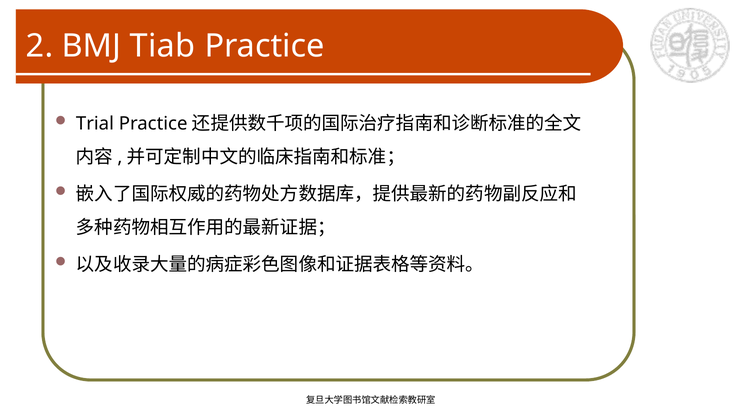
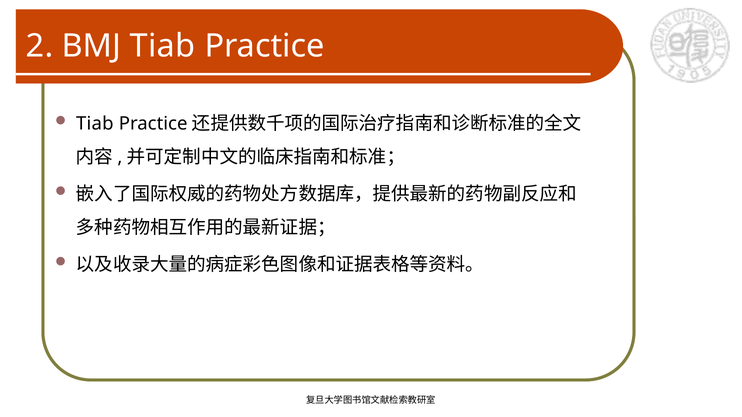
Trial: Trial -> Tiab (95, 124)
